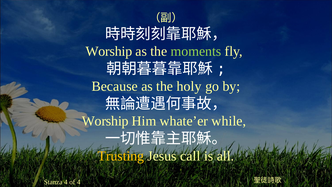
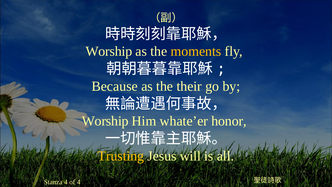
moments colour: light green -> yellow (196, 51)
holy: holy -> their (189, 86)
while: while -> honor (229, 121)
call: call -> will (190, 156)
